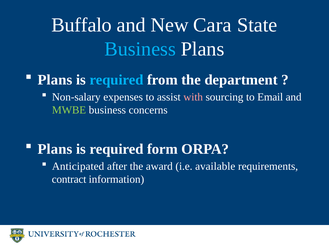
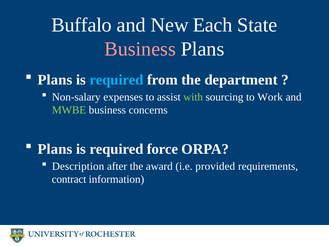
Cara: Cara -> Each (213, 25)
Business colour: light blue -> pink (140, 49)
with colour: pink -> light green (193, 97)
Email: Email -> Work (270, 97)
form: form -> force (162, 149)
Anticipated: Anticipated -> Description (78, 167)
available: available -> provided (215, 167)
